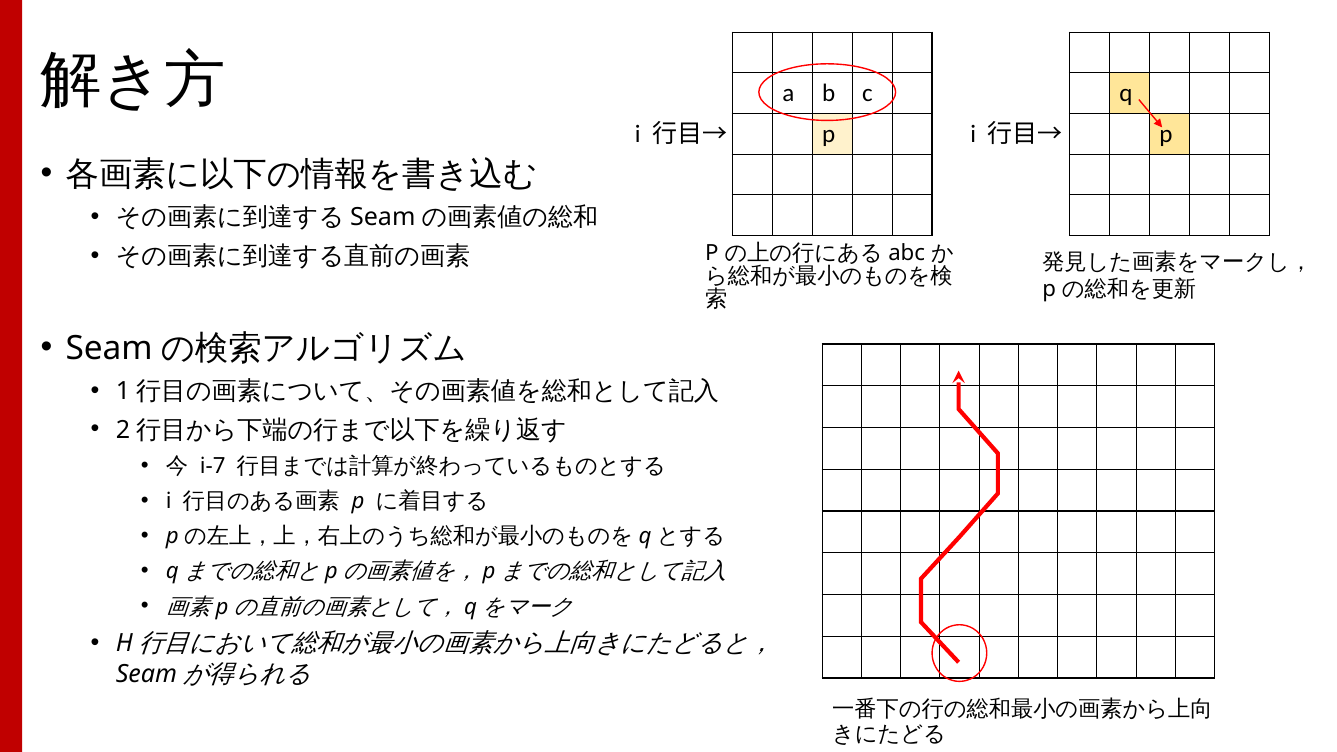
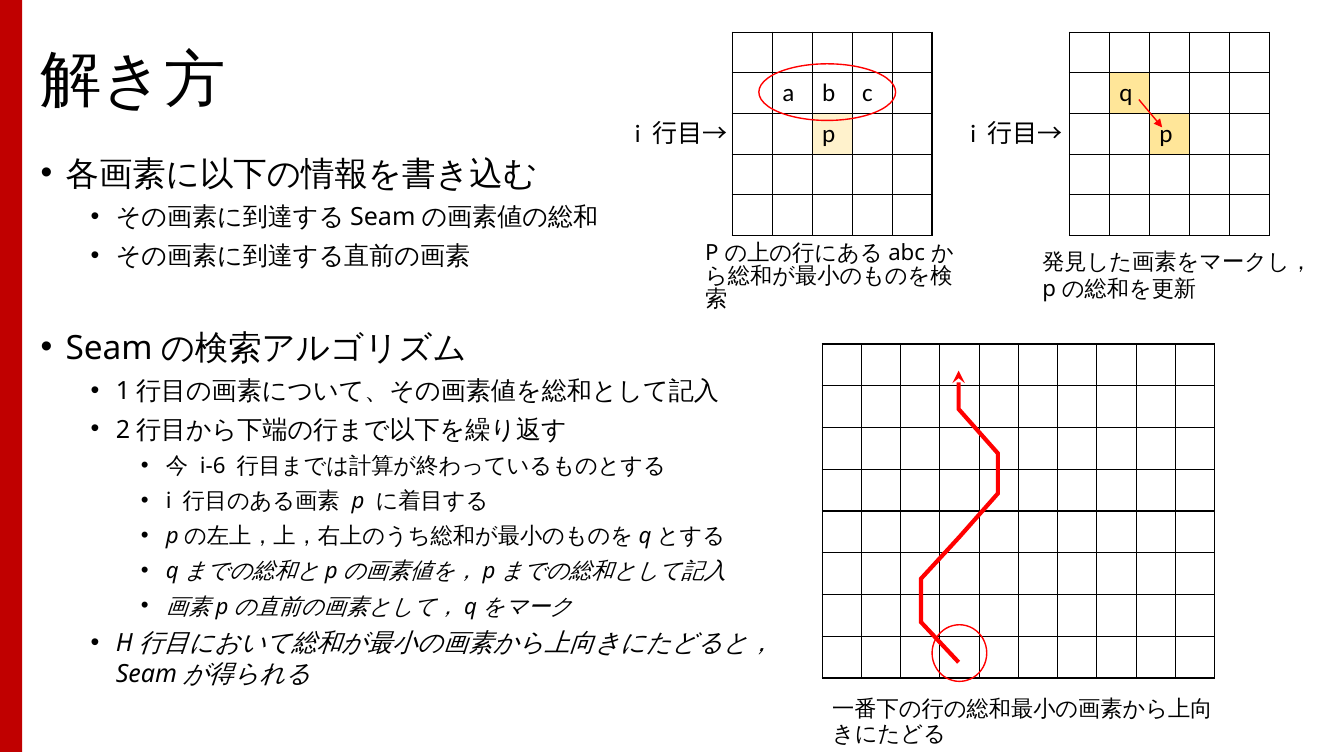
i-7: i-7 -> i-6 (213, 467)
